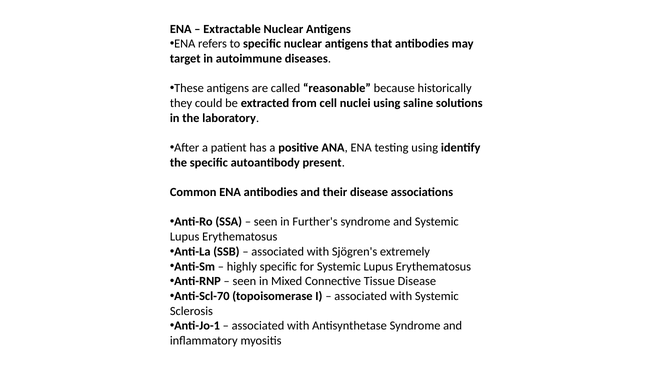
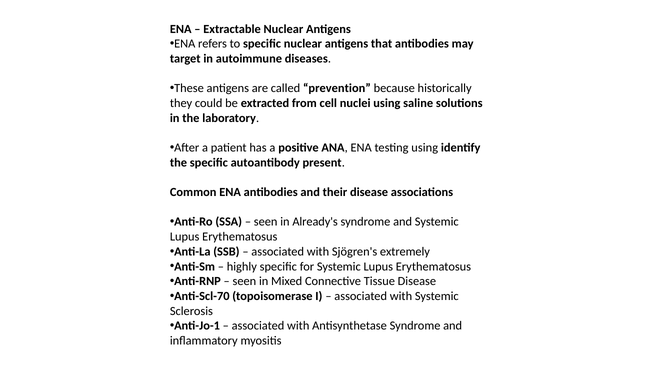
reasonable: reasonable -> prevention (337, 88)
Further's: Further's -> Already's (315, 222)
